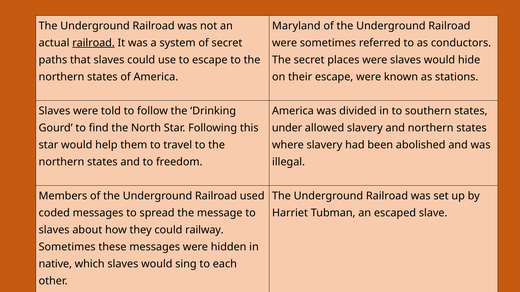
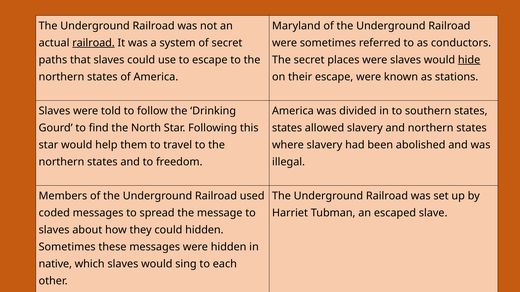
hide underline: none -> present (469, 60)
under: under -> states (287, 128)
could railway: railway -> hidden (204, 230)
